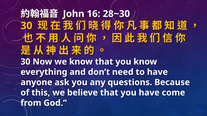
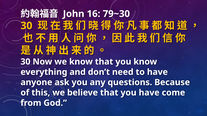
28~30: 28~30 -> 79~30 (116, 14)
